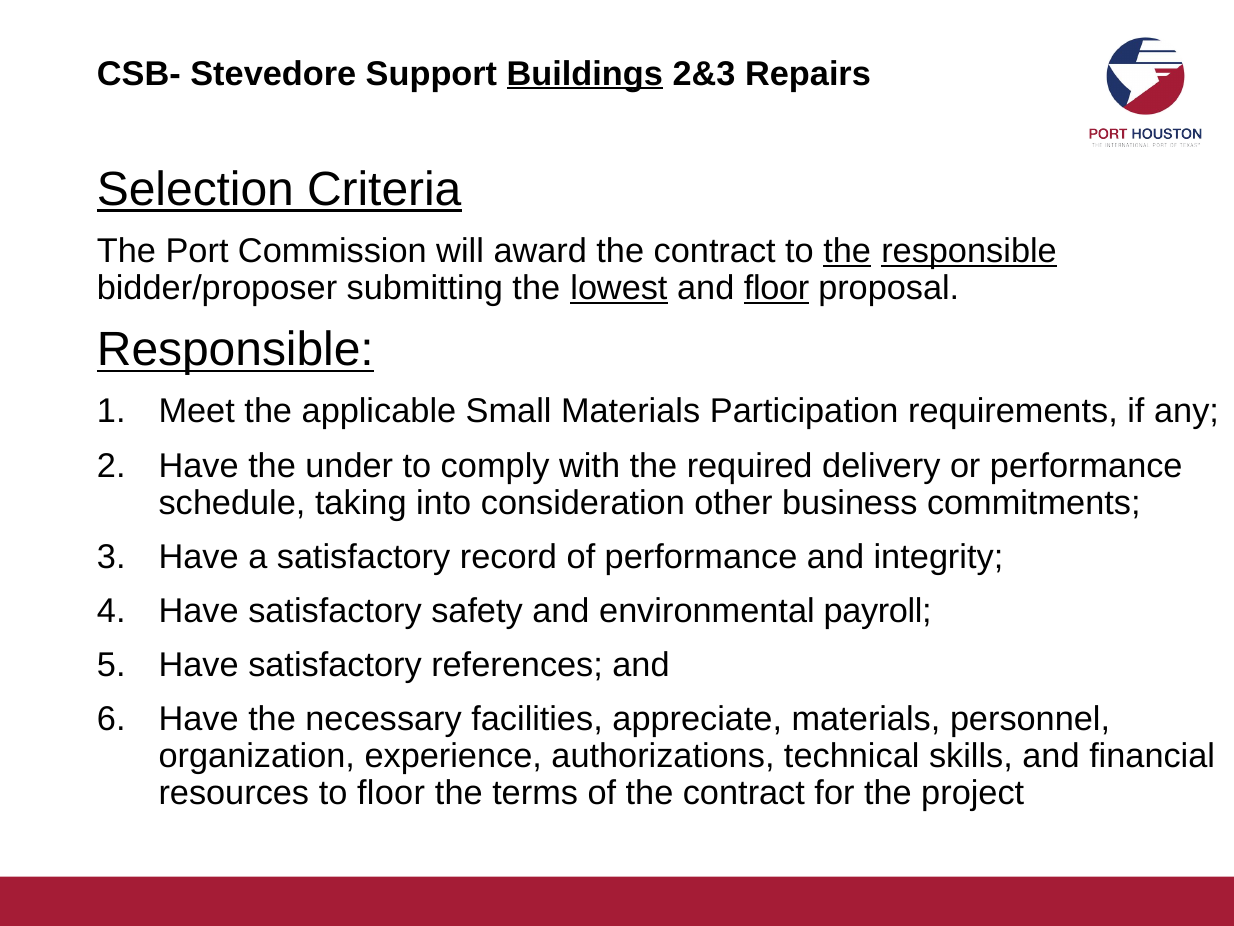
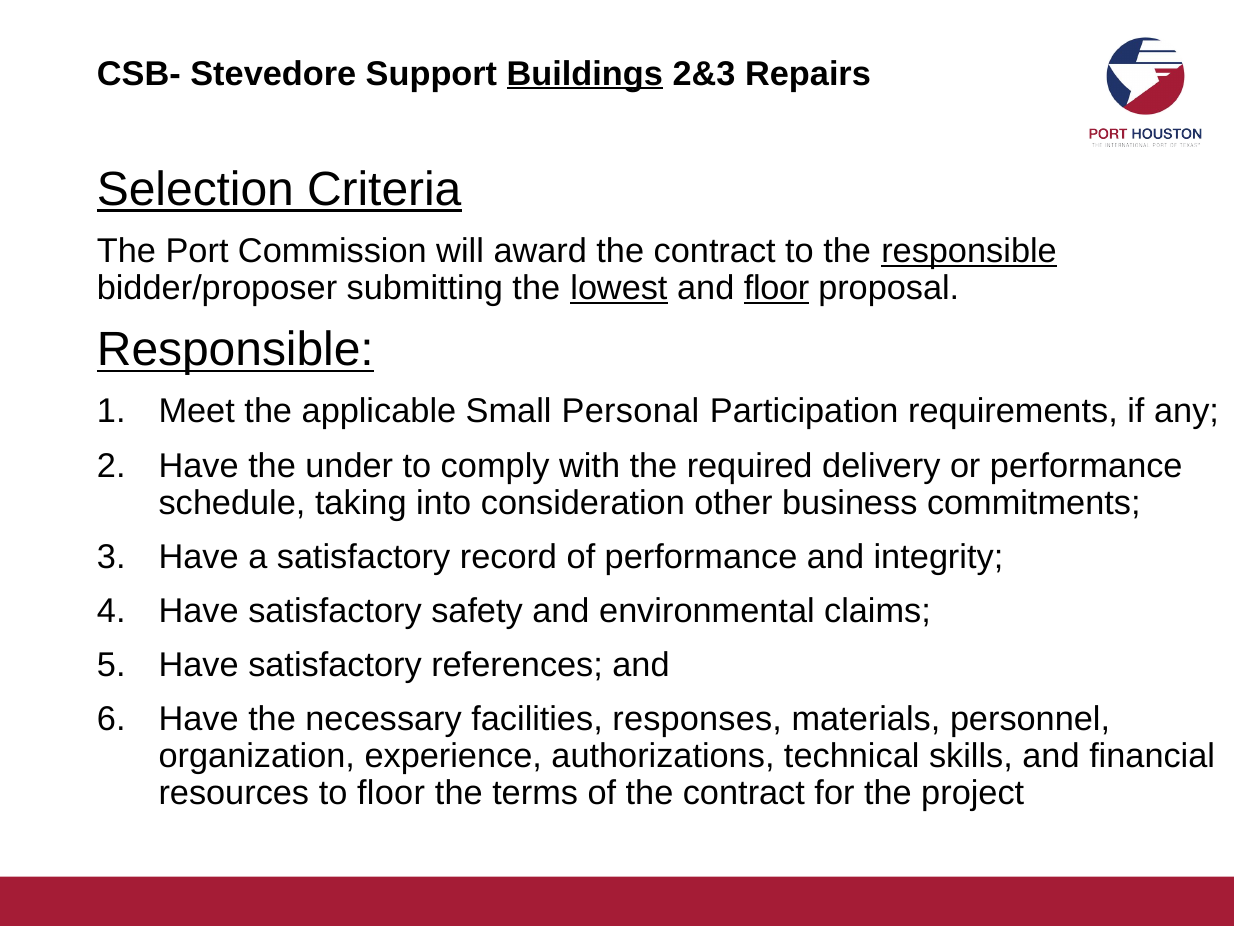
the underline: present -> none (847, 251)
Small Materials: Materials -> Personal (630, 411)
payroll: payroll -> claims (877, 611)
appreciate: appreciate -> responses (697, 719)
